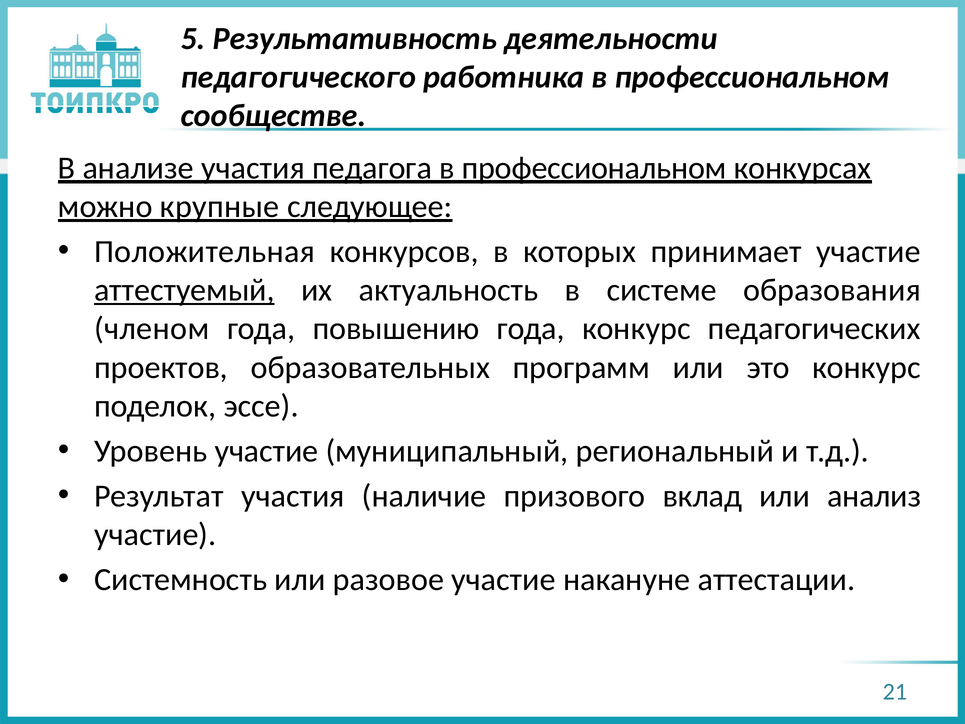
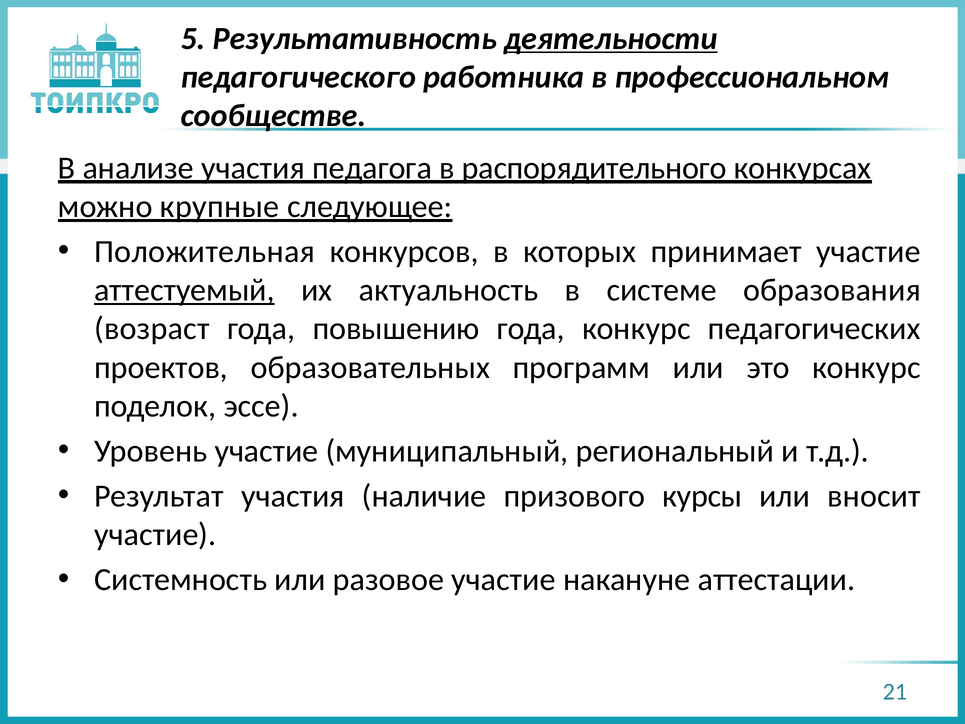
деятельности underline: none -> present (611, 38)
педагога в профессиональном: профессиональном -> распорядительного (594, 168)
членом: членом -> возраст (152, 329)
вклад: вклад -> курсы (702, 496)
анализ: анализ -> вносит (874, 496)
